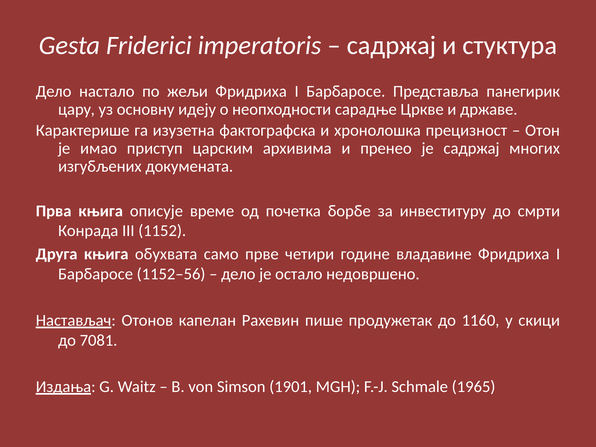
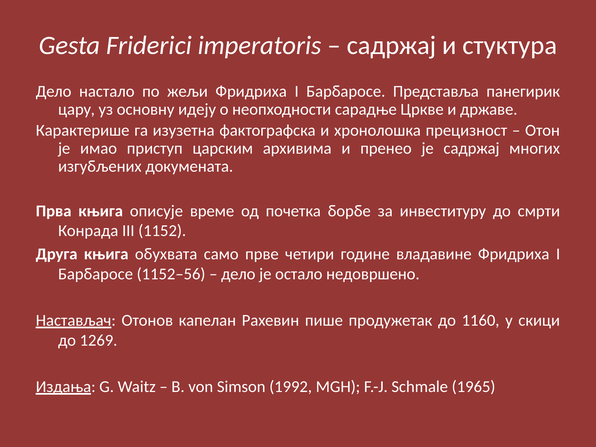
7081: 7081 -> 1269 (99, 340)
1901: 1901 -> 1992 (291, 387)
